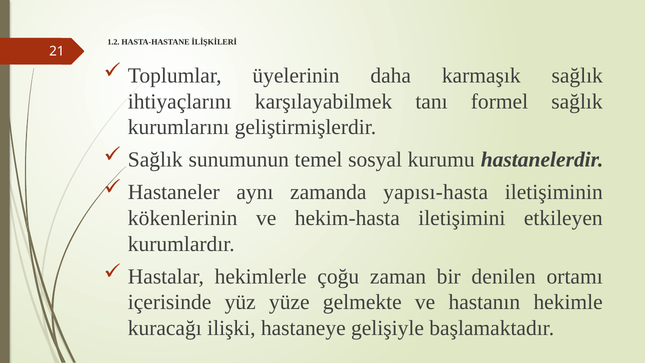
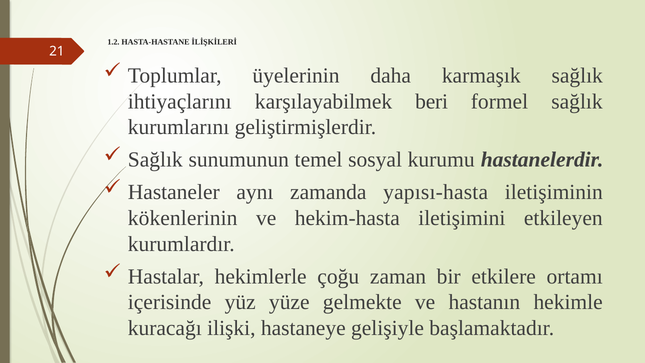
tanı: tanı -> beri (432, 101)
denilen: denilen -> etkilere (504, 276)
